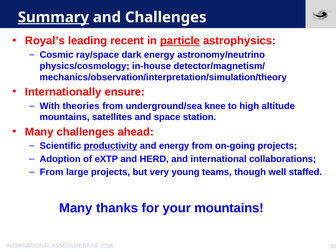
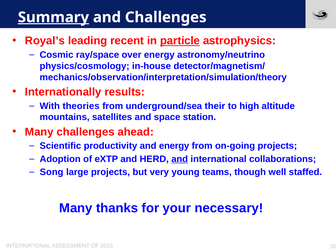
dark: dark -> over (132, 55)
ensure: ensure -> results (125, 92)
knee: knee -> their (215, 106)
productivity underline: present -> none (110, 146)
and underline: none -> present (180, 159)
From: From -> Song (52, 172)
your mountains: mountains -> necessary (229, 208)
